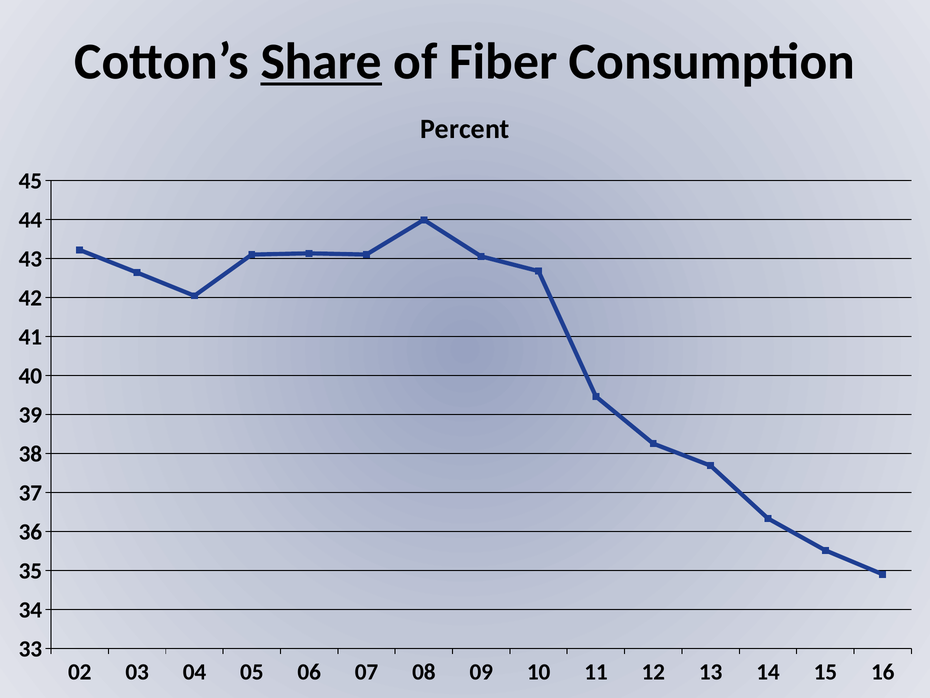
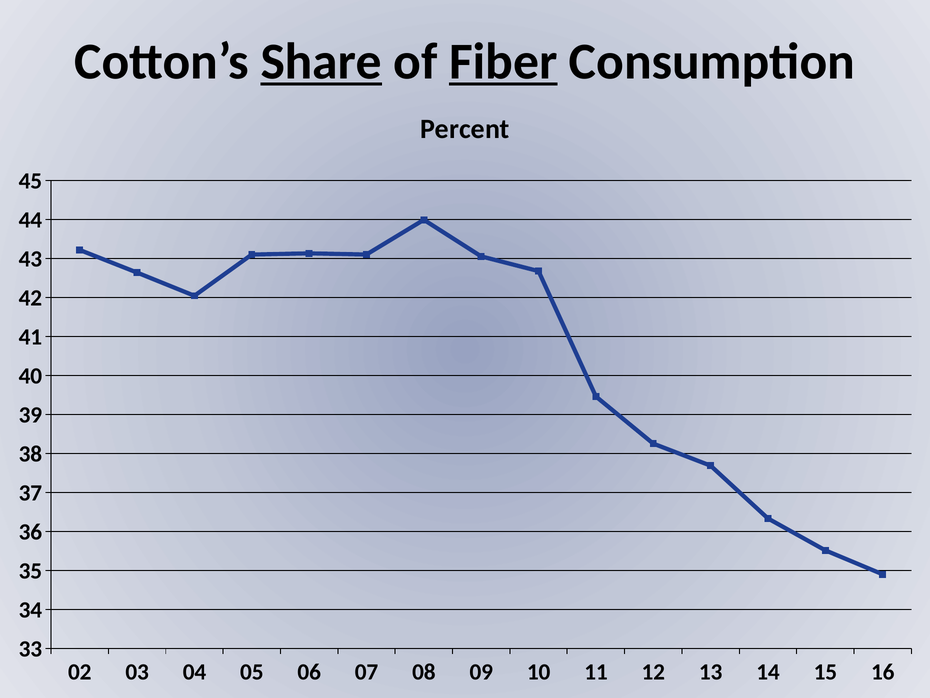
Fiber underline: none -> present (503, 62)
